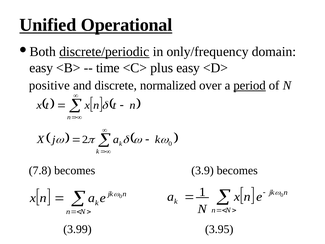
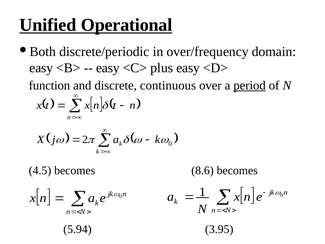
discrete/periodic underline: present -> none (104, 52)
only/frequency: only/frequency -> over/frequency (208, 52)
time: time -> easy (108, 68)
positive: positive -> function (49, 85)
normalized: normalized -> continuous (168, 85)
7.8: 7.8 -> 4.5 (40, 170)
3.9: 3.9 -> 8.6 (202, 170)
3.99: 3.99 -> 5.94 (77, 229)
